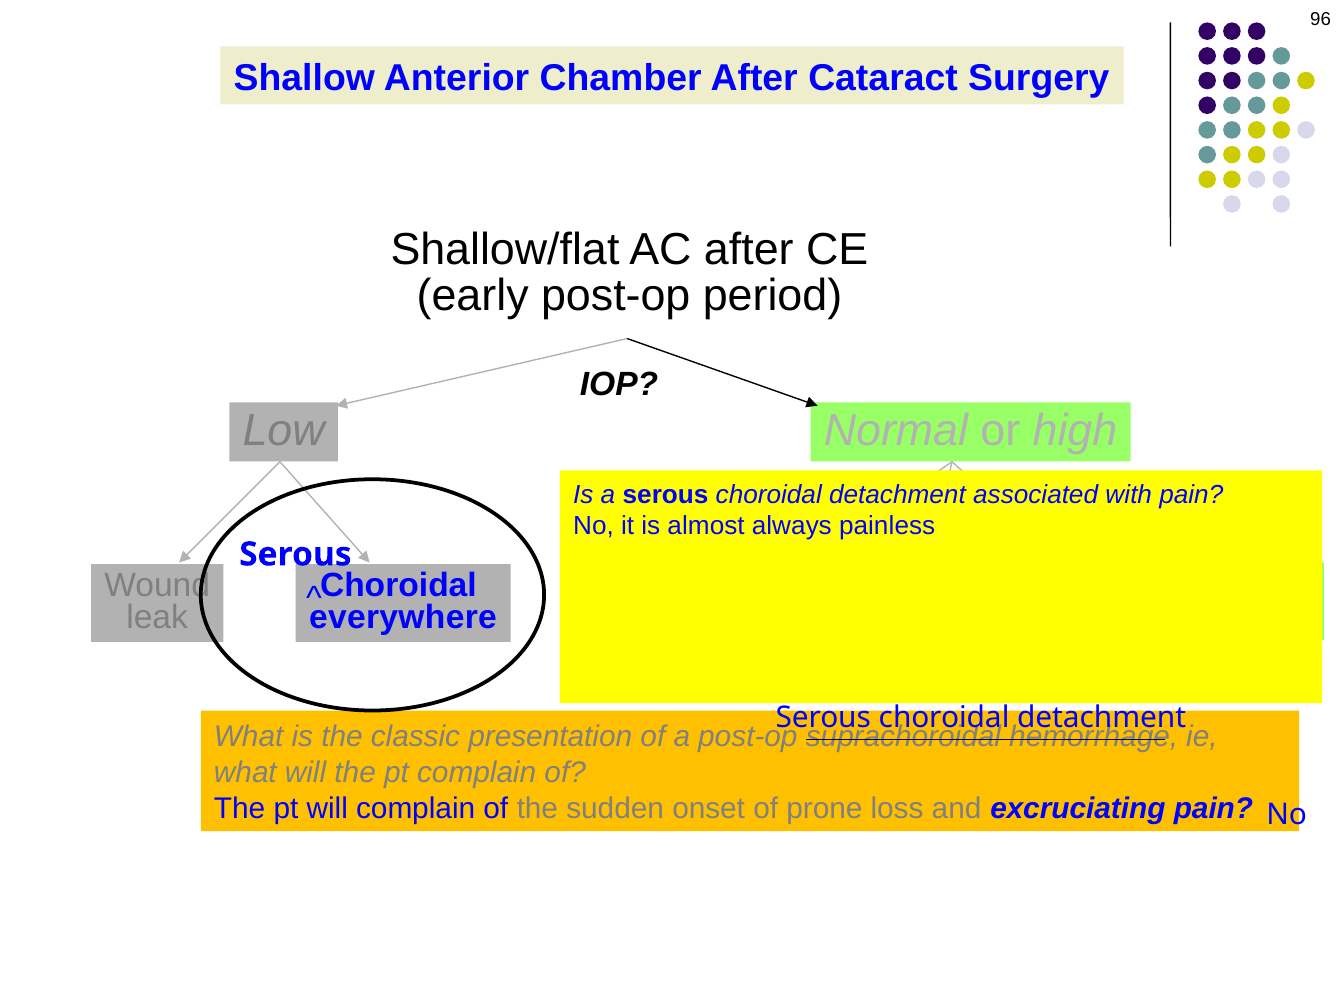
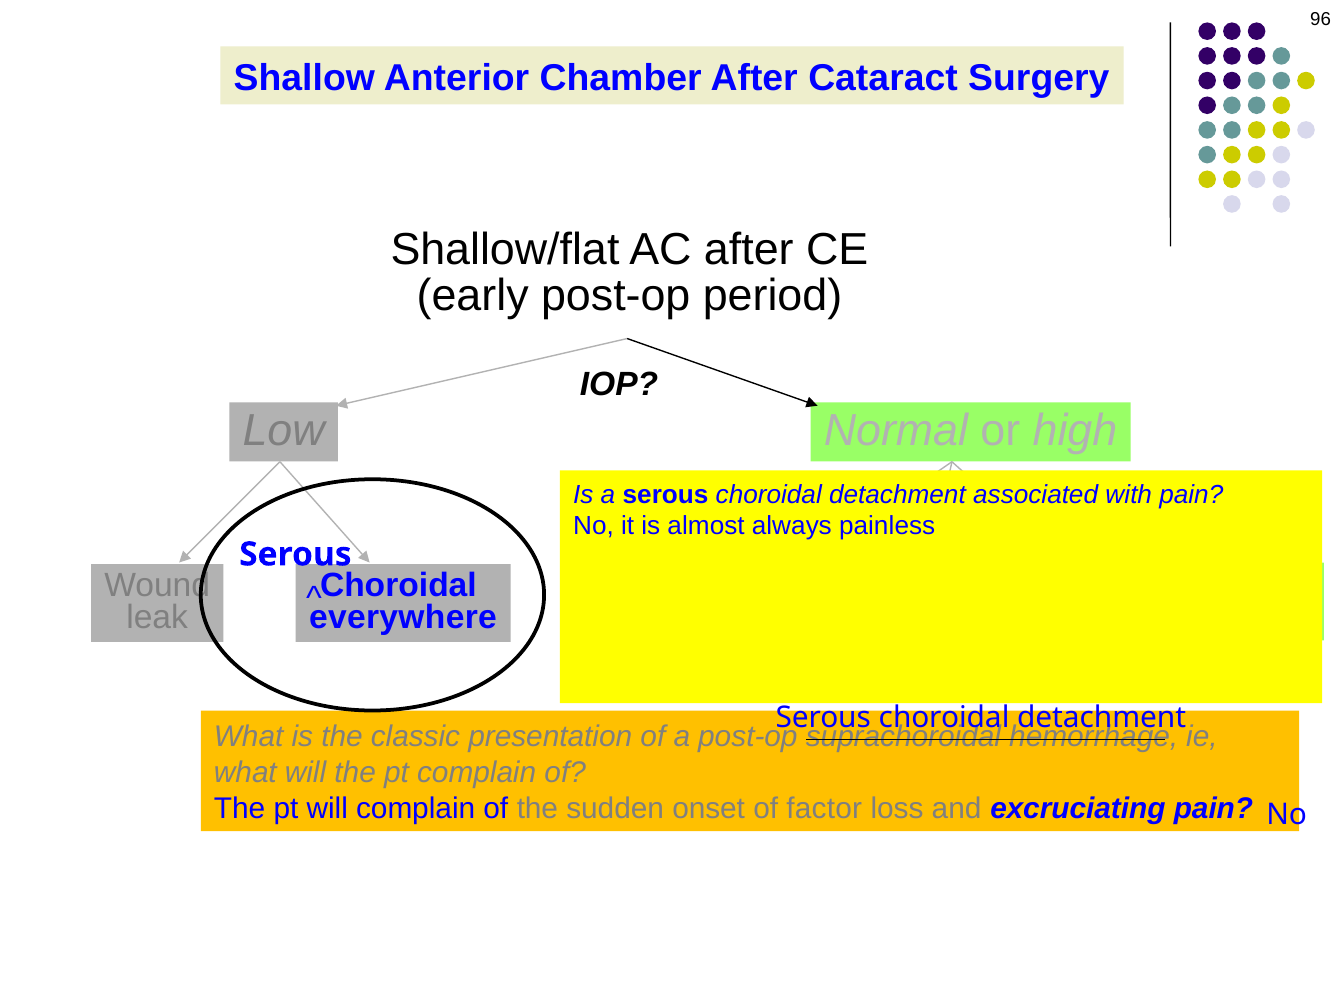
prone: prone -> factor (824, 809)
